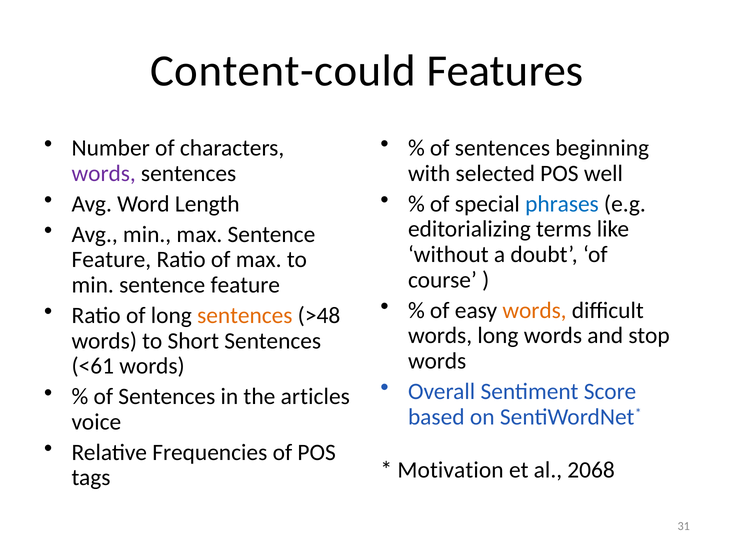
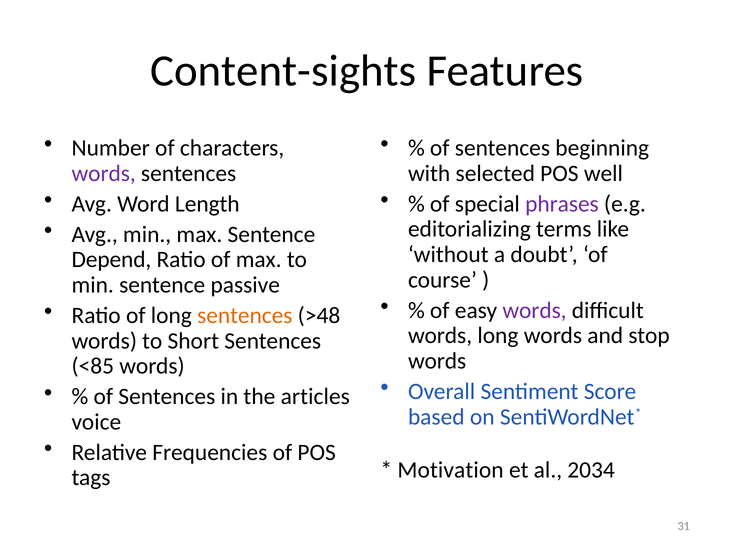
Content-could: Content-could -> Content-sights (283, 71)
phrases colour: blue -> purple (562, 204)
Feature: Feature -> Depend (111, 259)
min sentence feature: feature -> passive (245, 285)
words colour: orange -> purple (534, 310)
<61: <61 -> <85 (93, 366)
2068: 2068 -> 2034 (591, 470)
